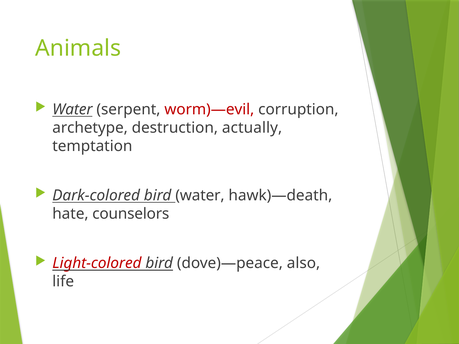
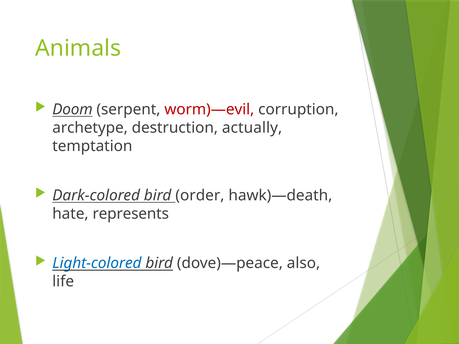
Water: Water -> Doom (72, 109)
bird water: water -> order (200, 196)
counselors: counselors -> represents (131, 214)
Light-colored colour: red -> blue (97, 263)
